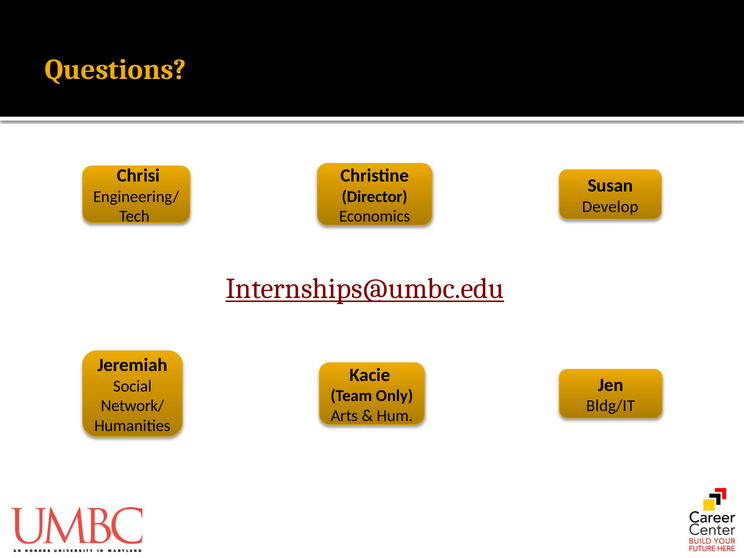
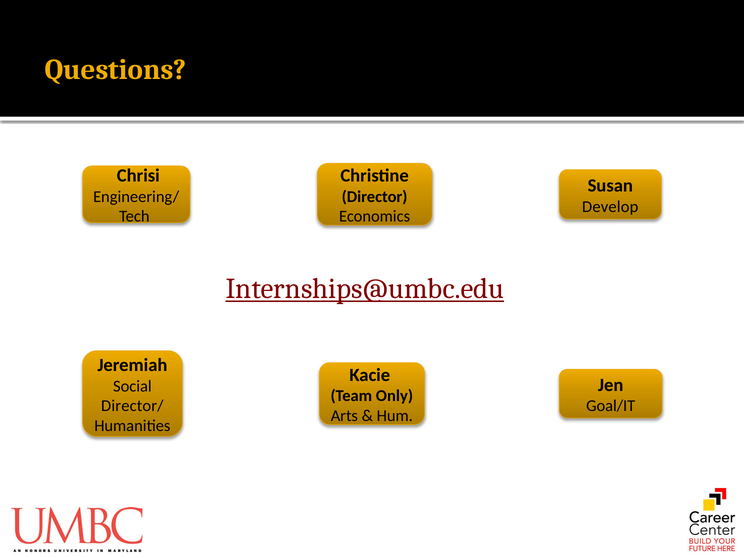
Network/: Network/ -> Director/ (132, 406)
Bldg/IT: Bldg/IT -> Goal/IT (611, 406)
